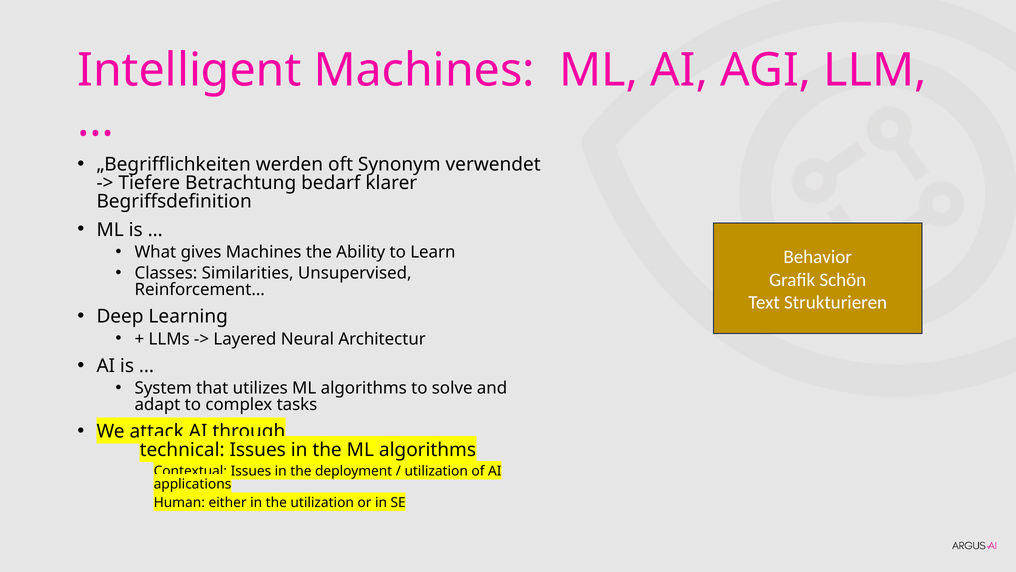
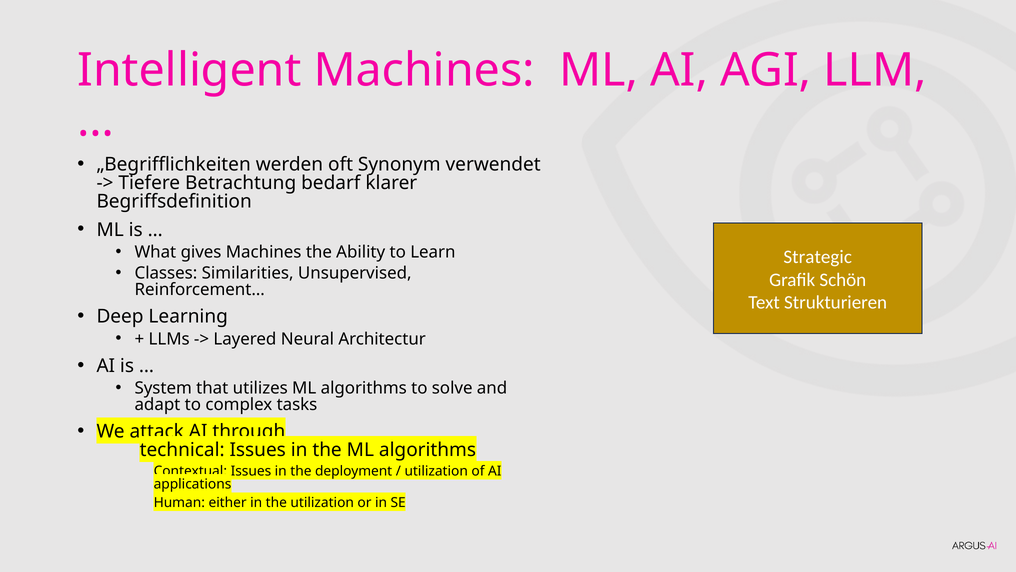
Behavior: Behavior -> Strategic (818, 257)
